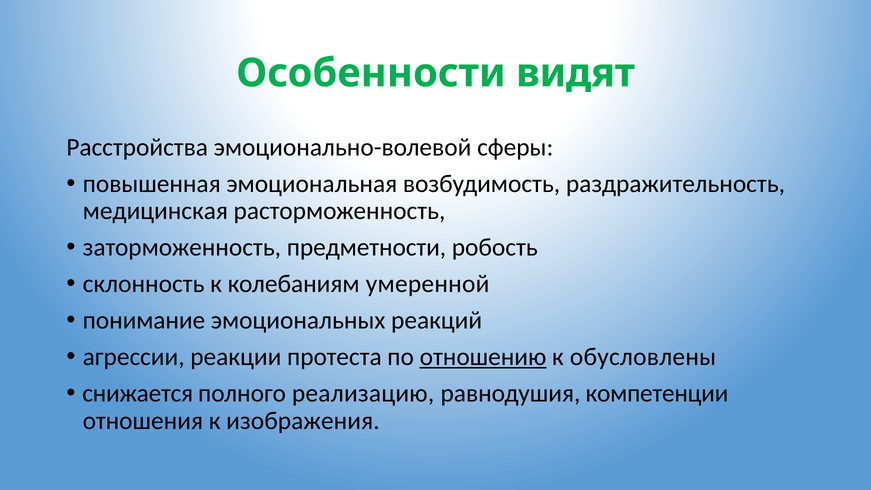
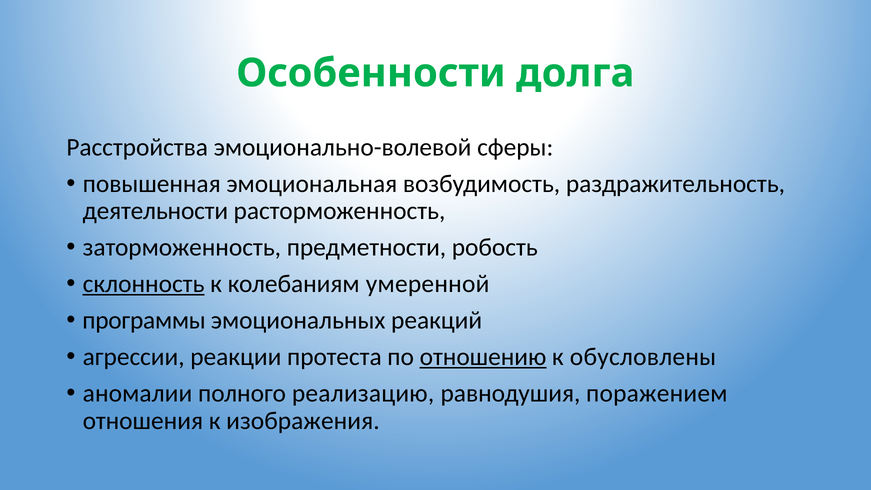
видят: видят -> долга (575, 73)
медицинская: медицинская -> деятельности (155, 211)
склонность underline: none -> present (144, 284)
понимание: понимание -> программы (144, 320)
снижается: снижается -> аномалии (138, 393)
компетенции: компетенции -> поражением (657, 393)
